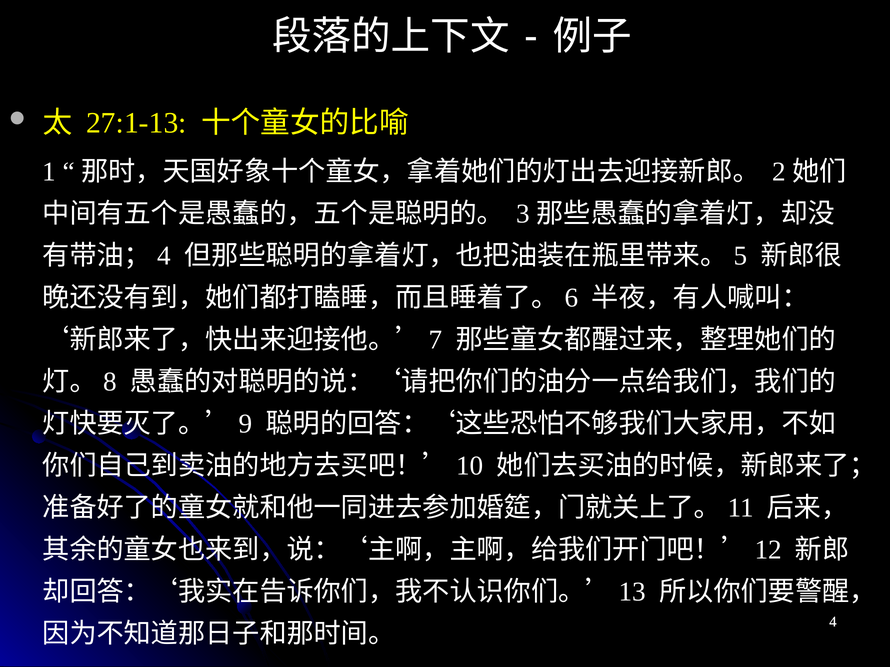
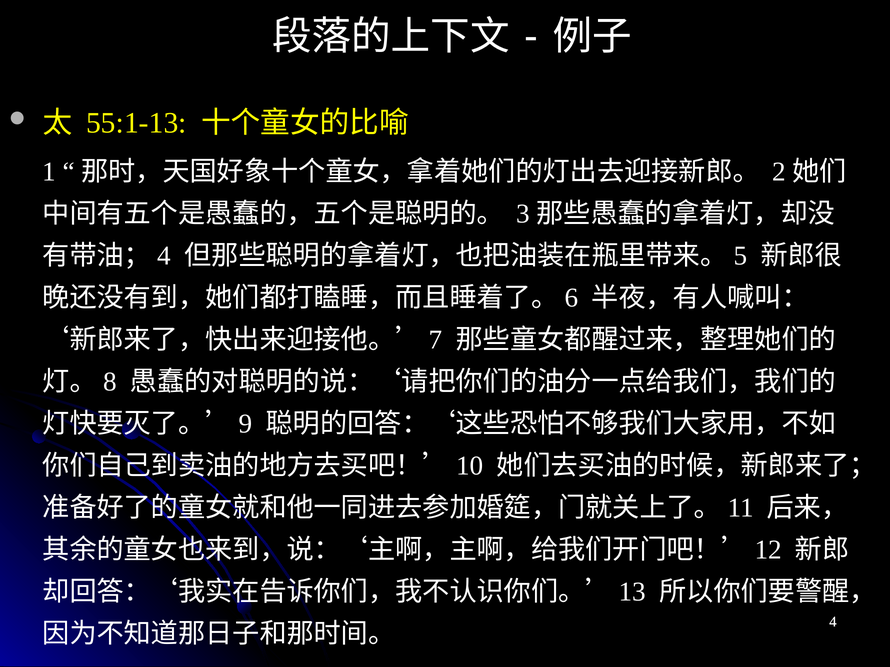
27:1-13: 27:1-13 -> 55:1-13 (136, 123)
